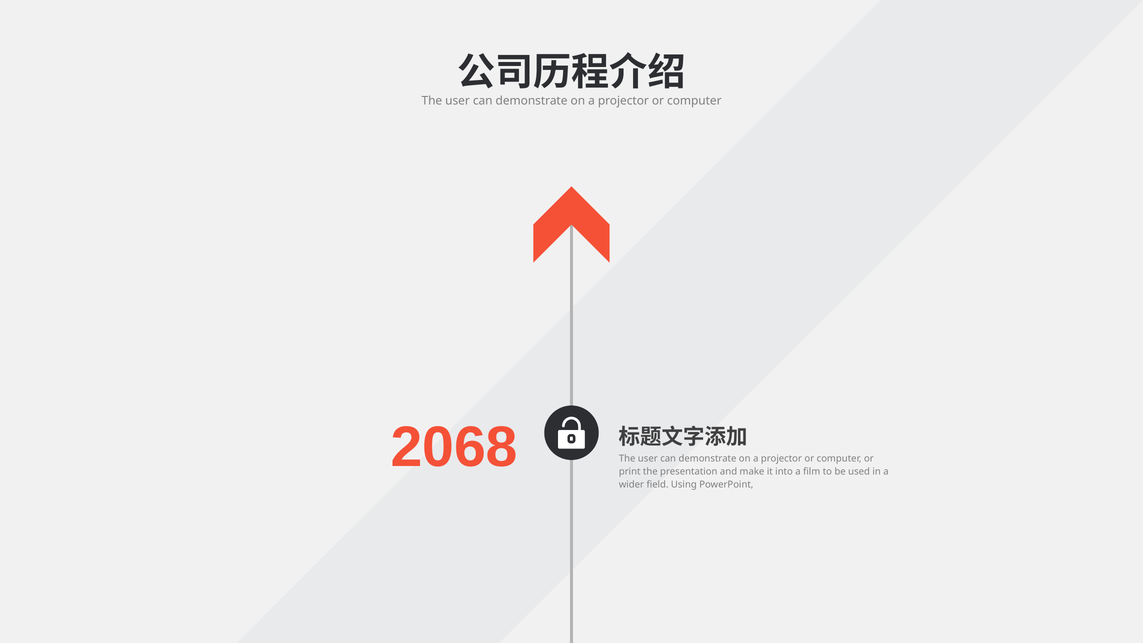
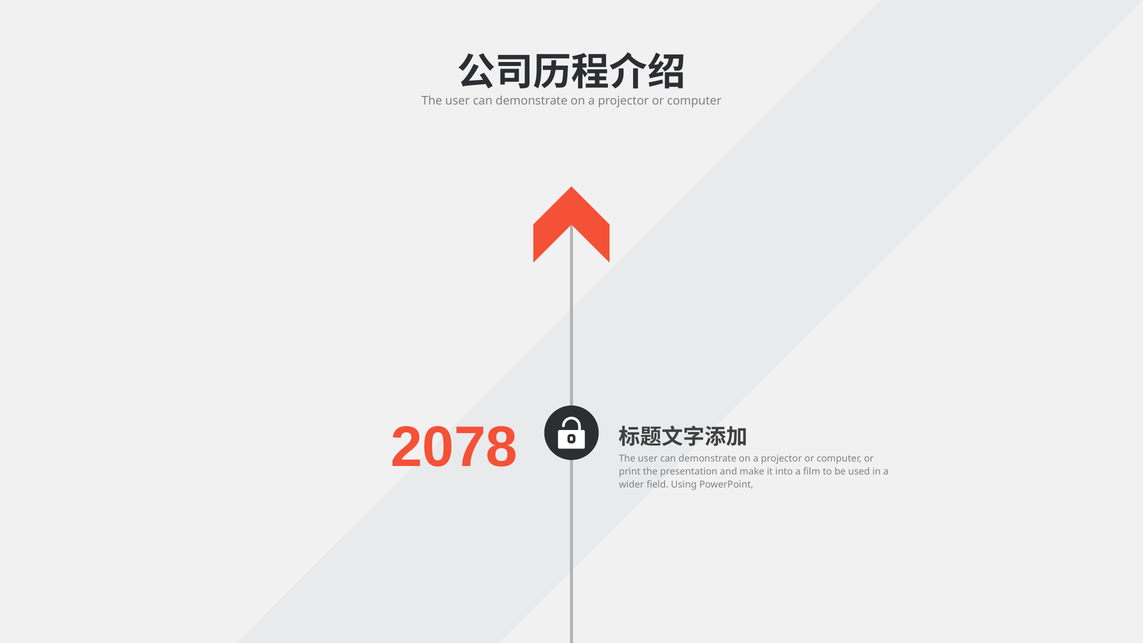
2068: 2068 -> 2078 (454, 448)
